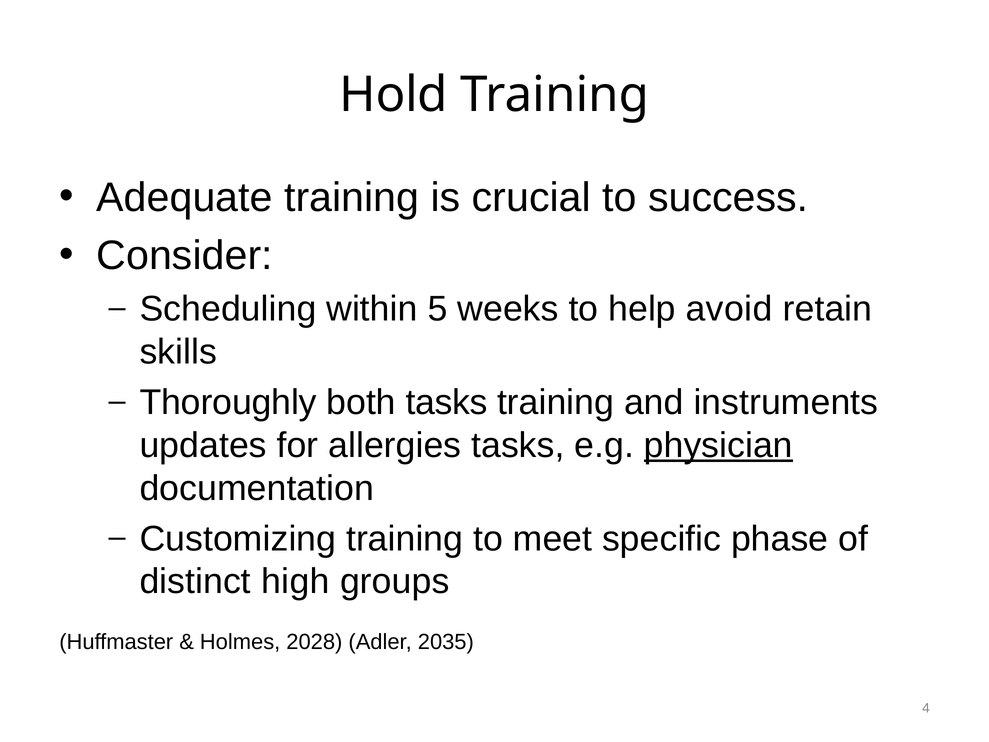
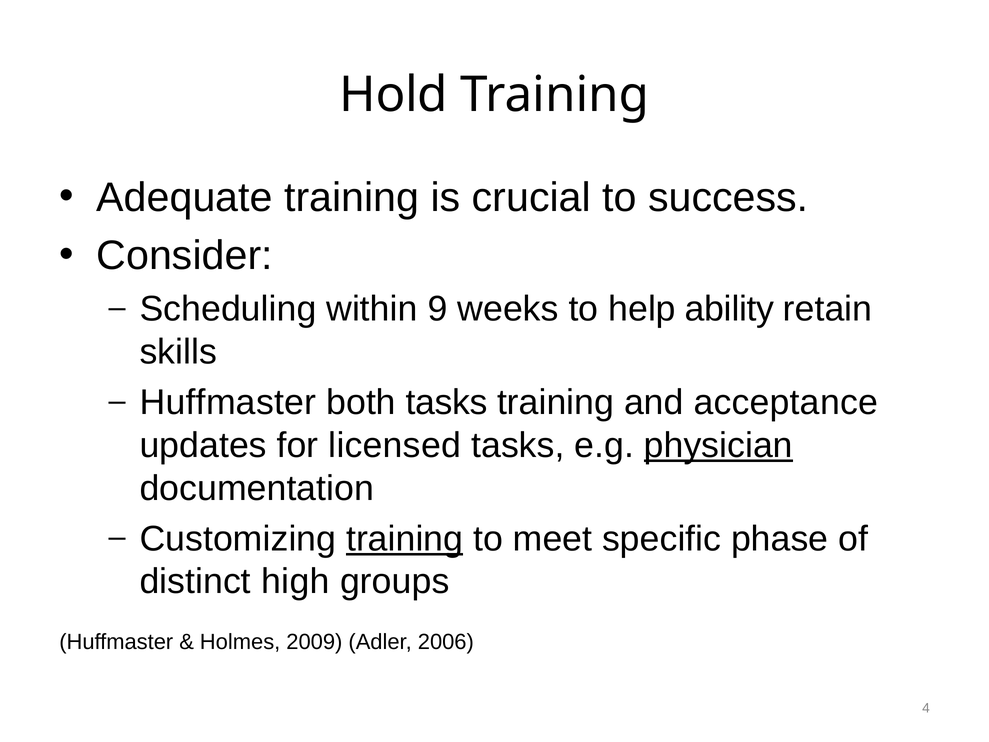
5: 5 -> 9 (438, 309)
avoid: avoid -> ability (730, 309)
Thoroughly: Thoroughly -> Huffmaster (228, 402)
instruments: instruments -> acceptance (786, 402)
allergies: allergies -> licensed (395, 445)
training underline: none -> present (405, 539)
2028: 2028 -> 2009 (314, 642)
2035: 2035 -> 2006 (446, 642)
